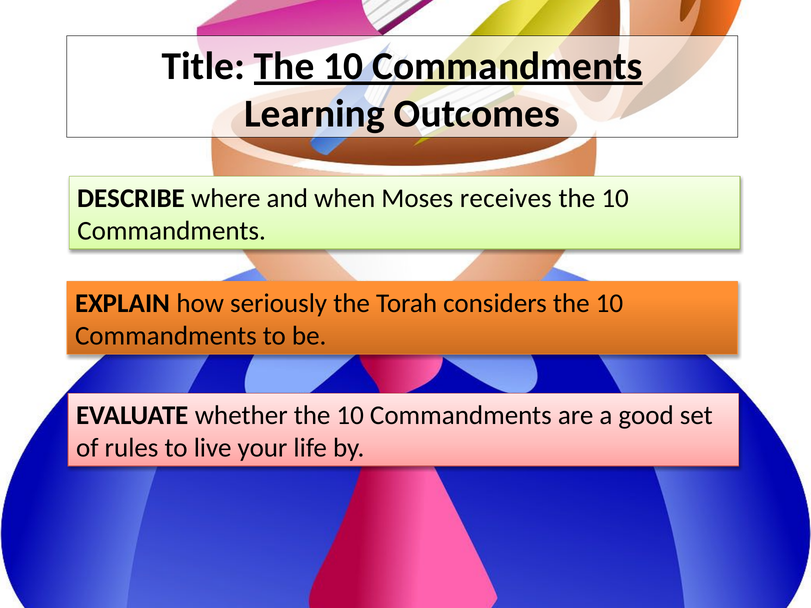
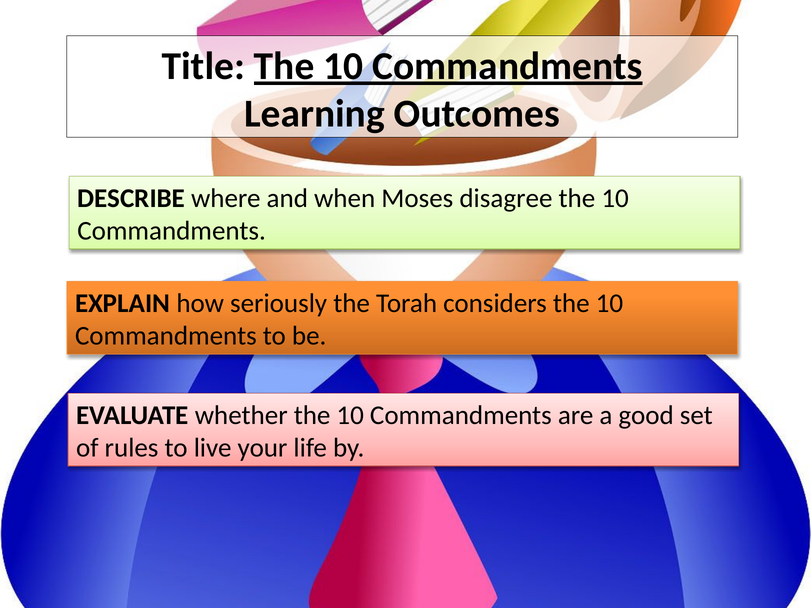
receives: receives -> disagree (506, 198)
